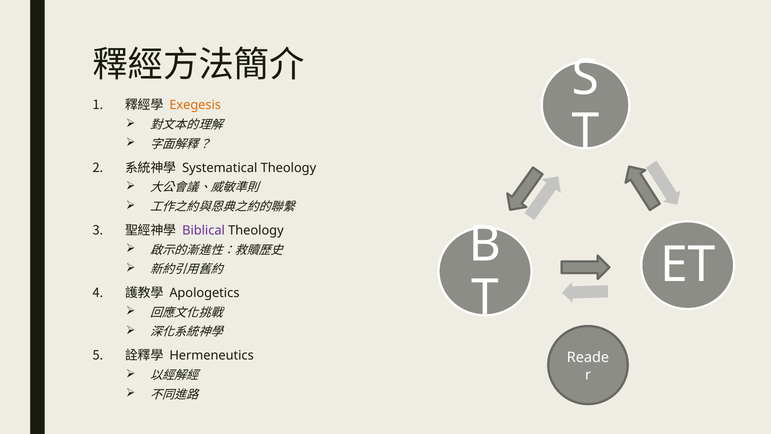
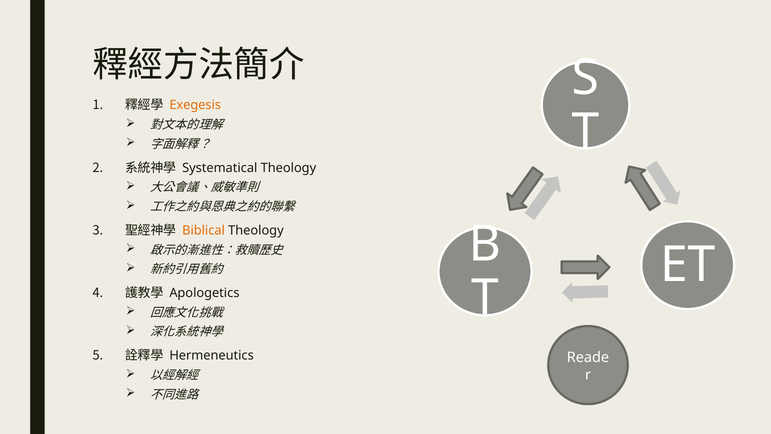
Biblical colour: purple -> orange (204, 230)
